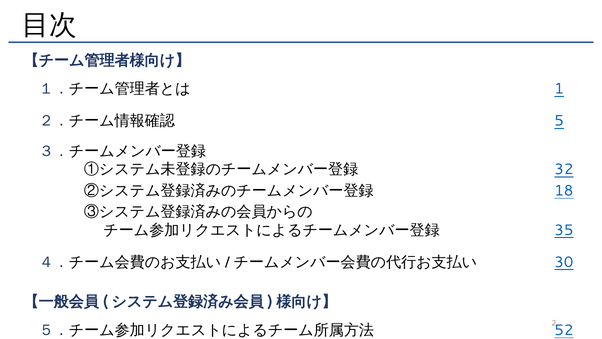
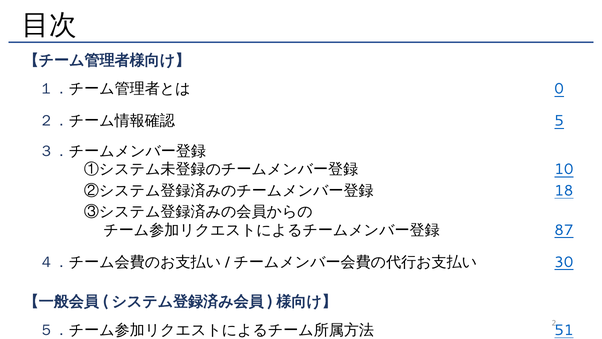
1: 1 -> 0 (559, 89)
32: 32 -> 10 (564, 169)
35: 35 -> 87 (564, 230)
52: 52 -> 51 (564, 330)
